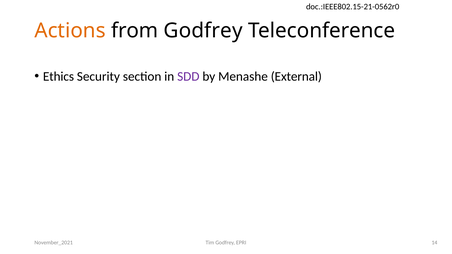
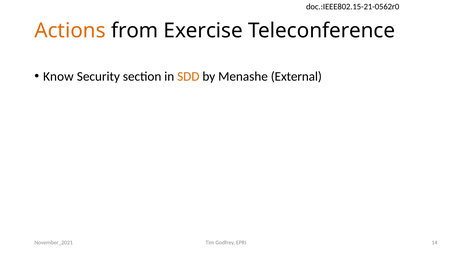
from Godfrey: Godfrey -> Exercise (203, 31)
Ethics: Ethics -> Know (58, 76)
SDD colour: purple -> orange (188, 76)
